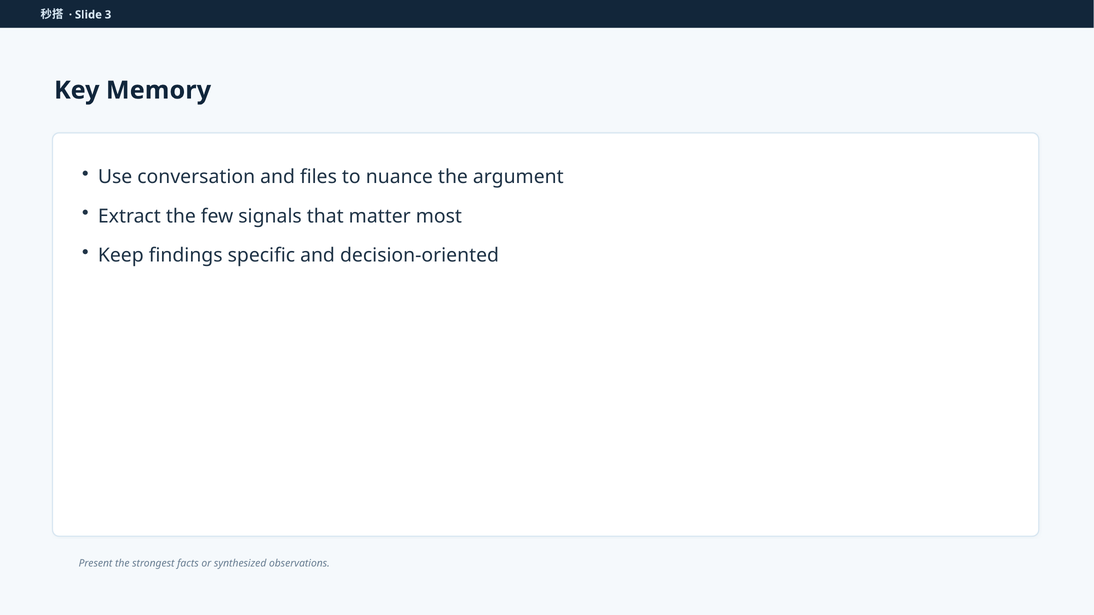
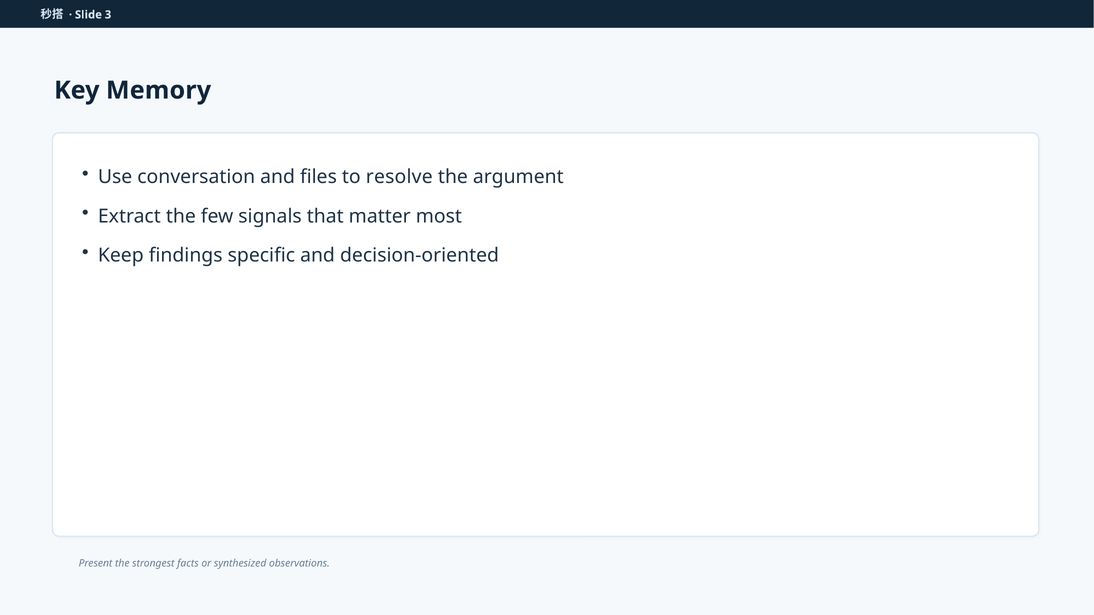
nuance: nuance -> resolve (399, 177)
